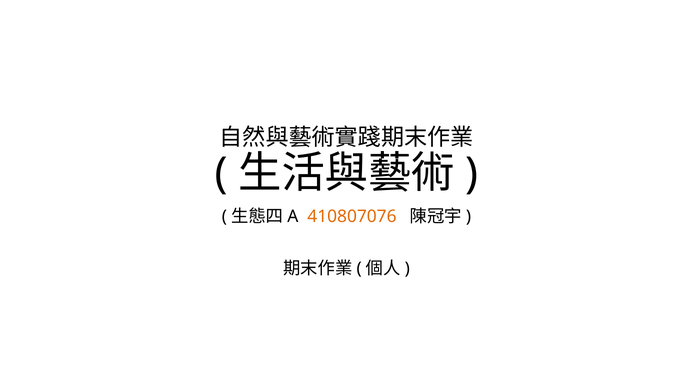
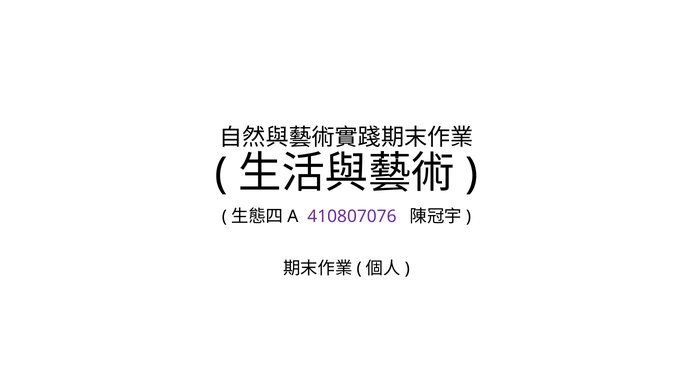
410807076 colour: orange -> purple (352, 217)
